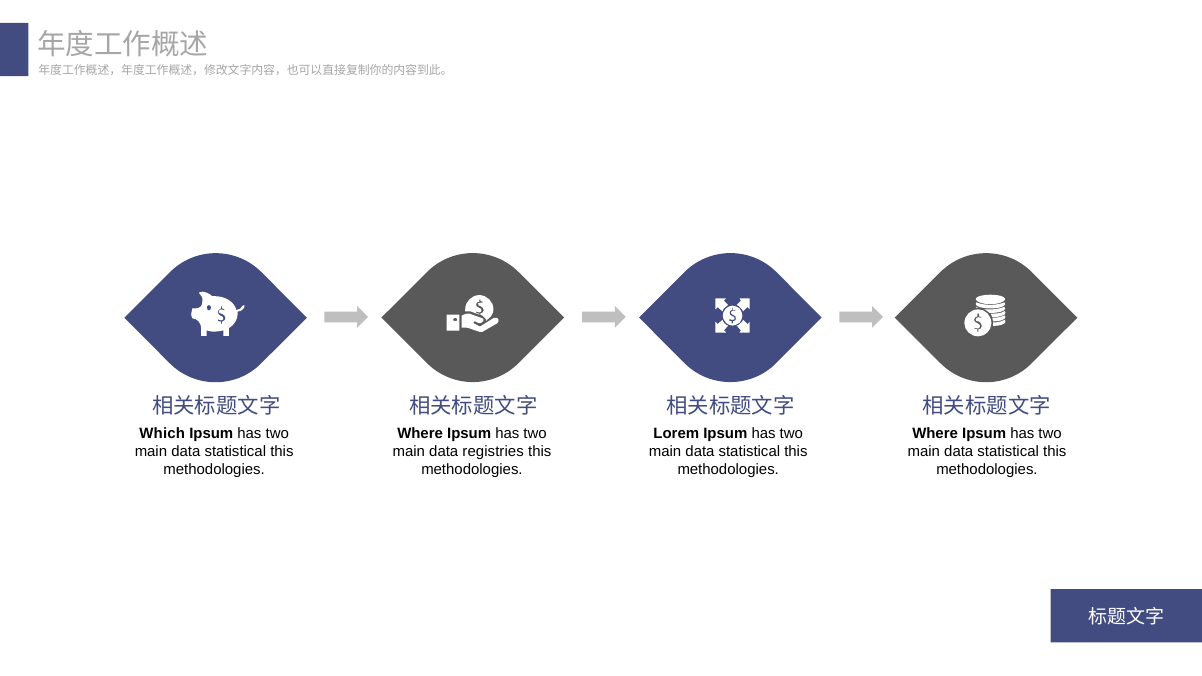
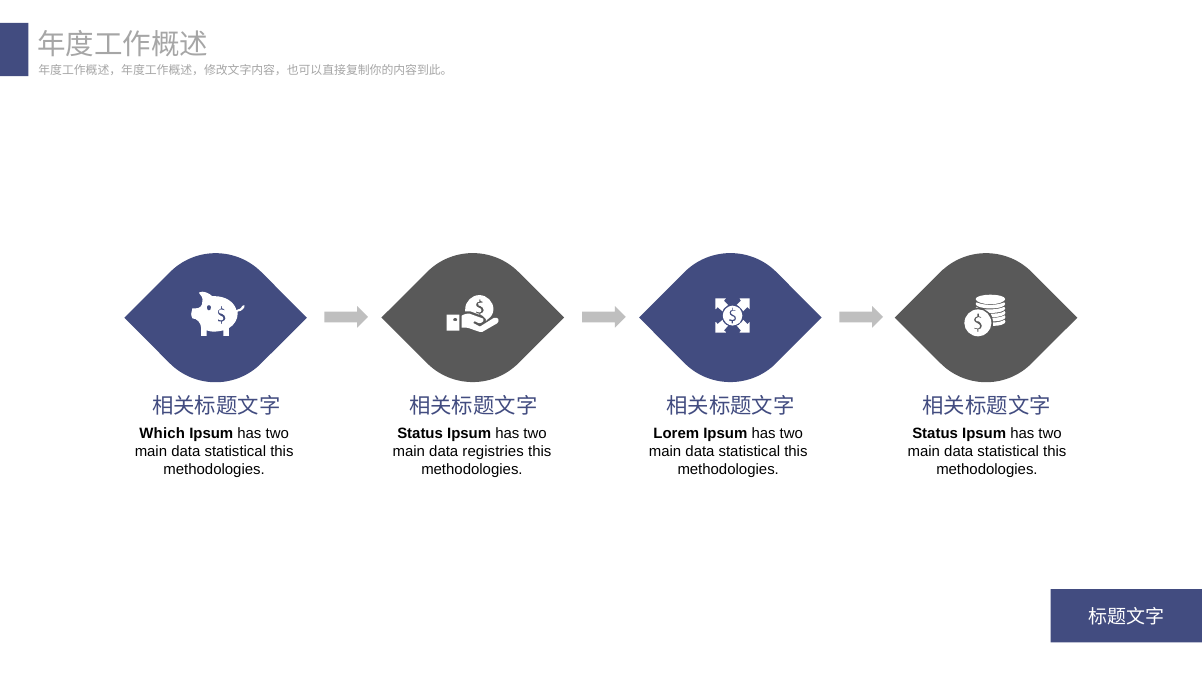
Where: Where -> Status (420, 434)
Where: Where -> Status (935, 434)
